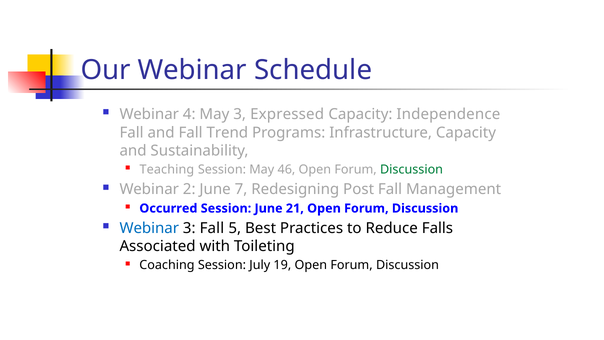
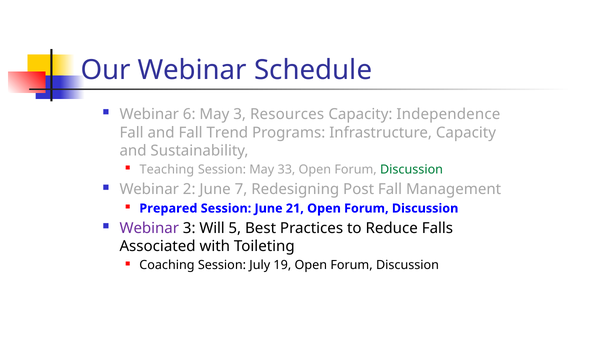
4: 4 -> 6 (189, 114)
Expressed: Expressed -> Resources (287, 114)
46: 46 -> 33 (286, 169)
Occurred: Occurred -> Prepared (168, 208)
Webinar colour: blue -> purple (149, 228)
3 Fall: Fall -> Will (212, 228)
